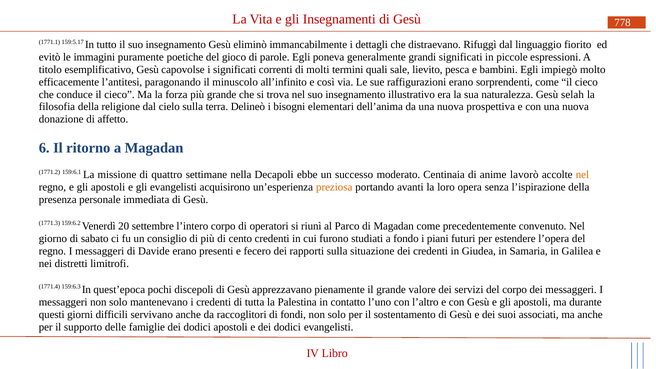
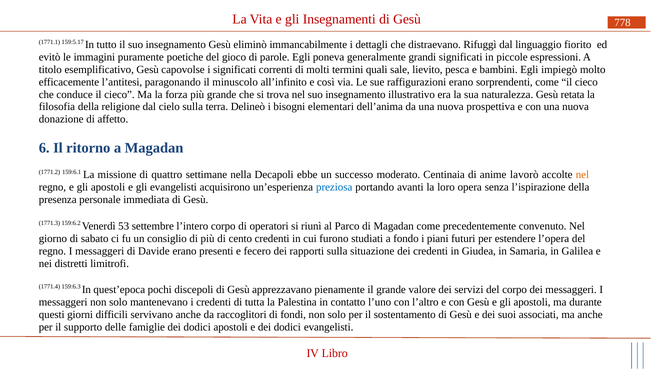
selah: selah -> retata (573, 95)
preziosa colour: orange -> blue (334, 187)
20: 20 -> 53 (124, 226)
